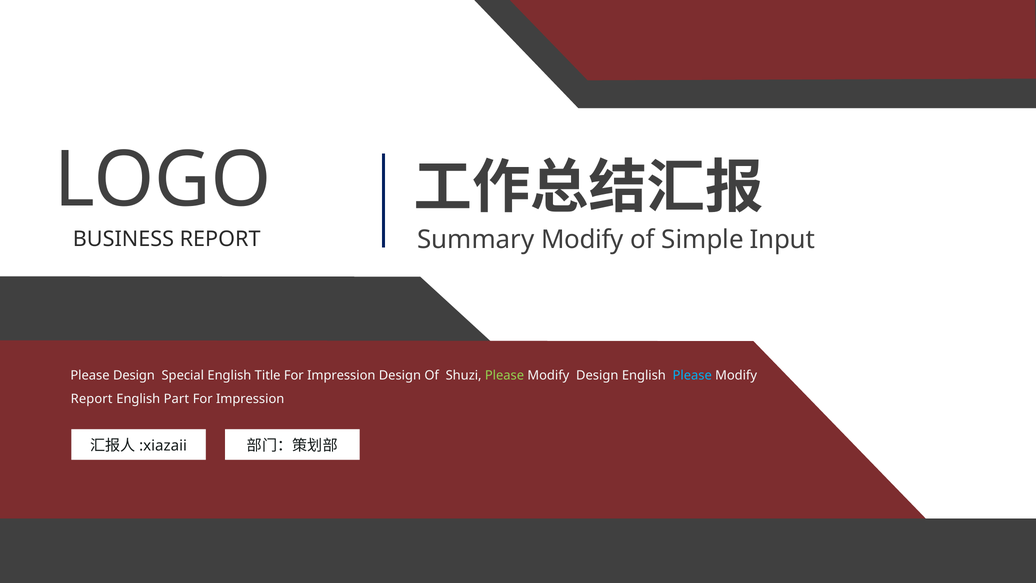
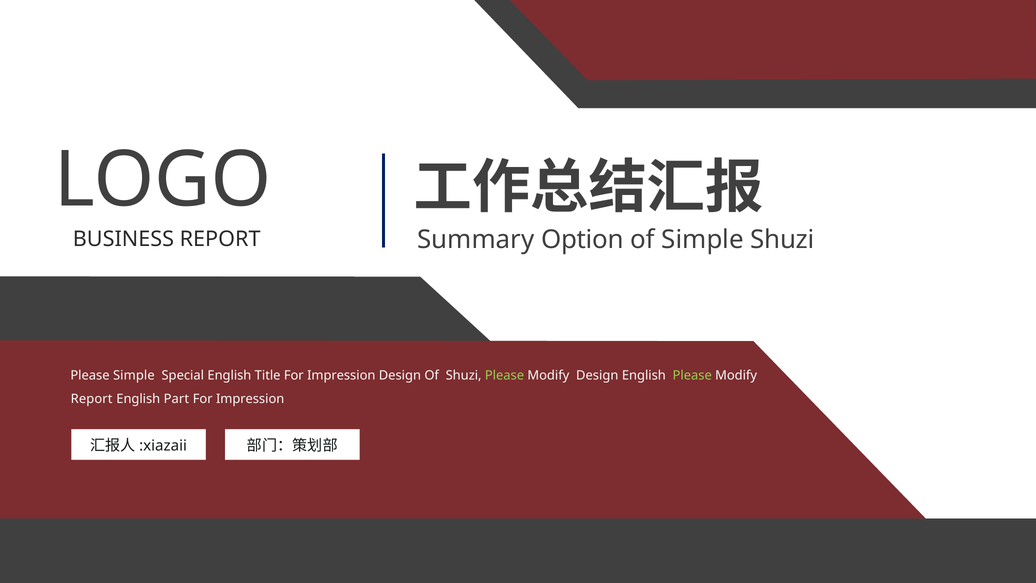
Summary Modify: Modify -> Option (582, 239)
Simple Input: Input -> Shuzi (782, 239)
Please Design: Design -> Simple (134, 375)
Please colour: light blue -> light green (692, 375)
